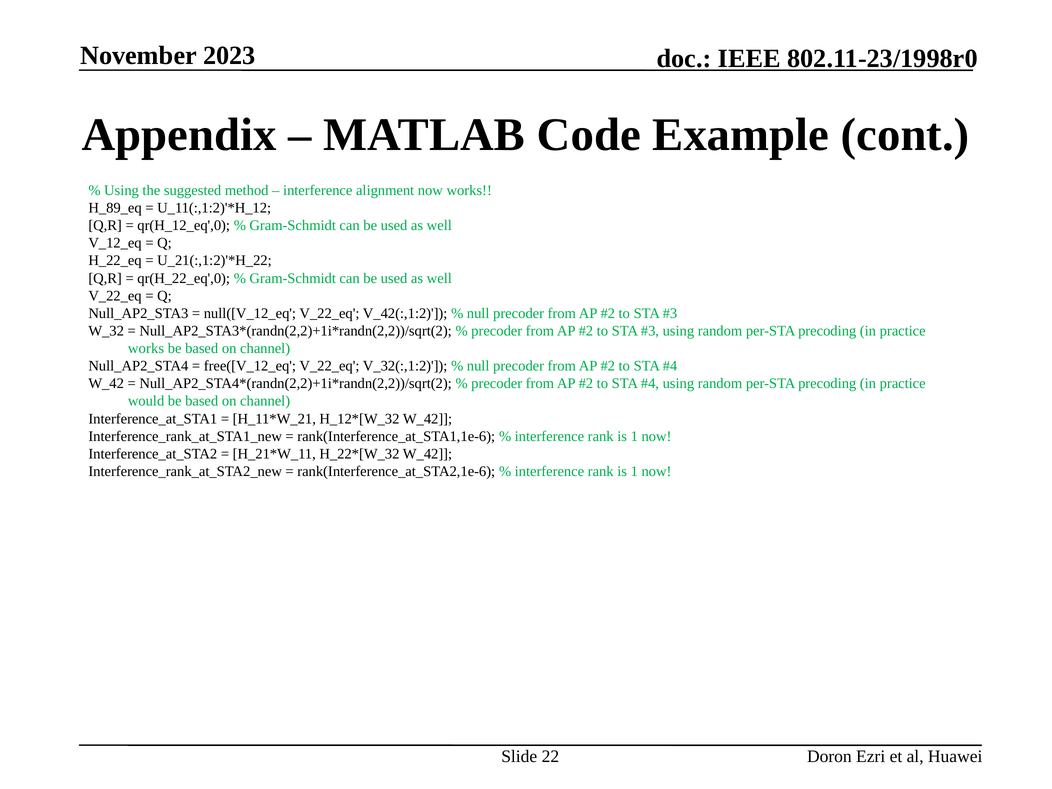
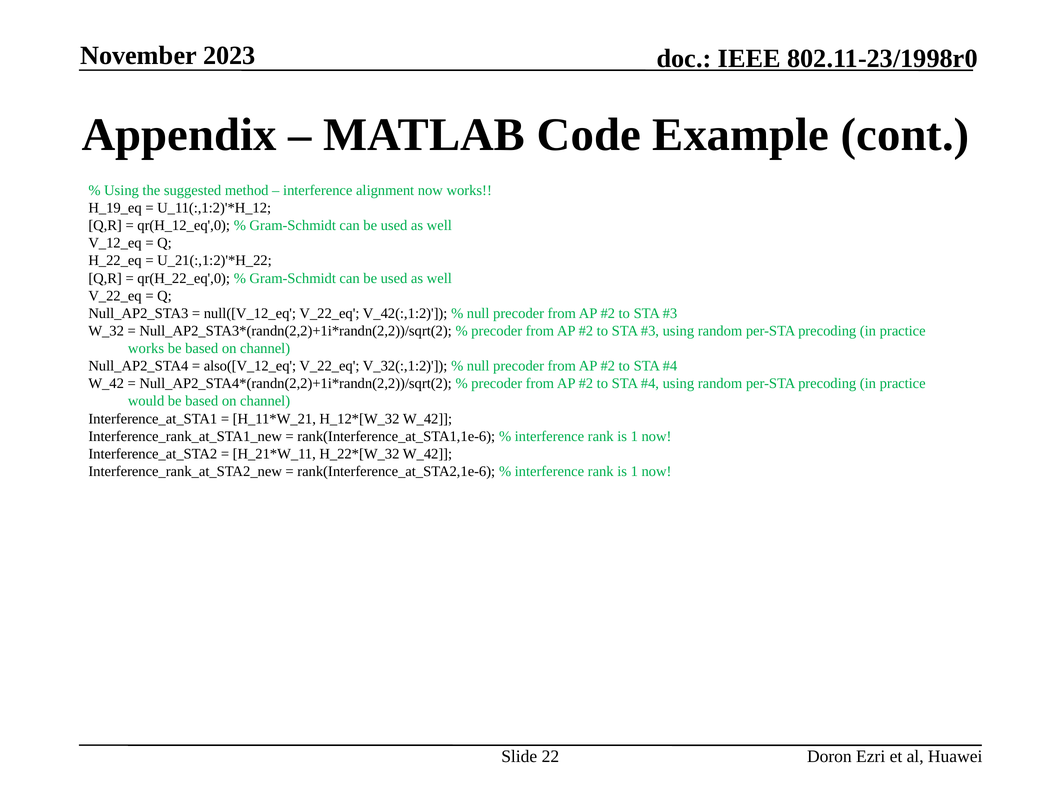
H_89_eq: H_89_eq -> H_19_eq (115, 208)
free([V_12_eq: free([V_12_eq -> also([V_12_eq (250, 366)
